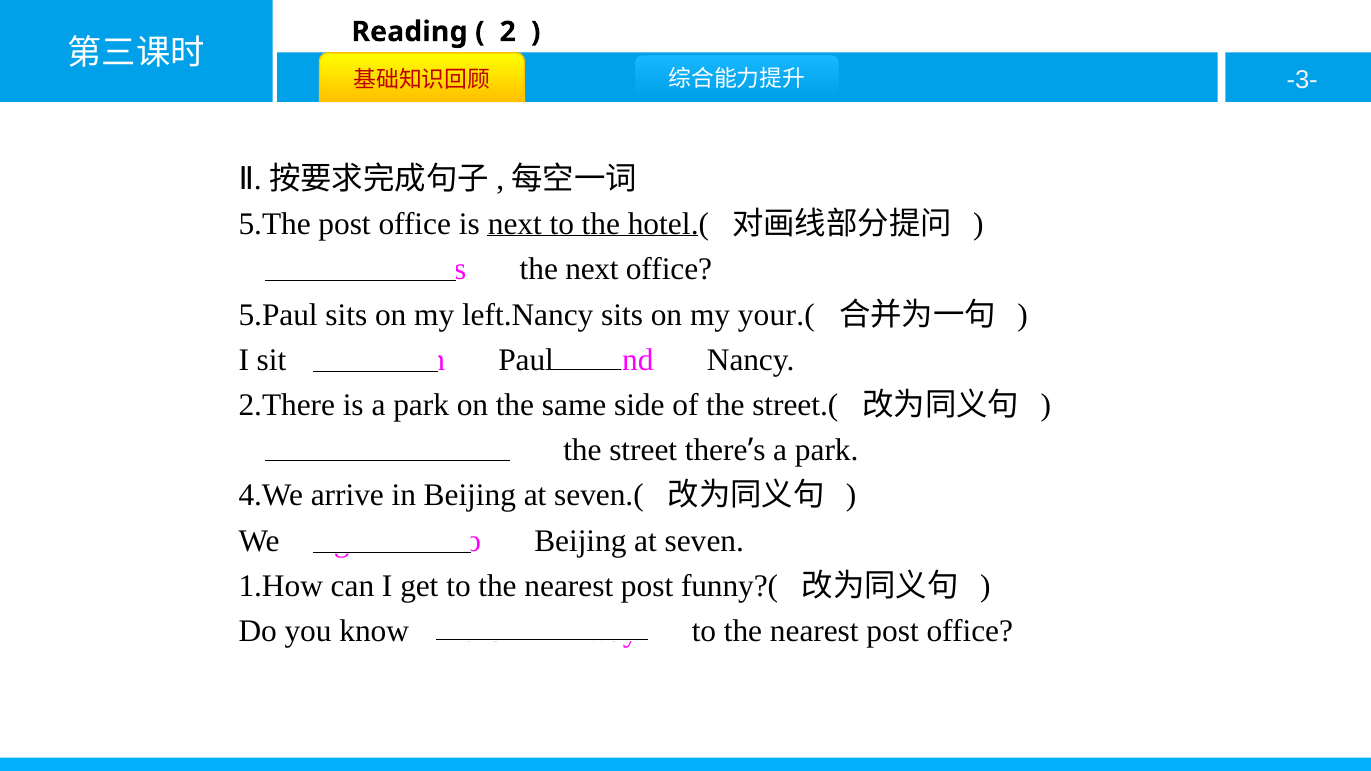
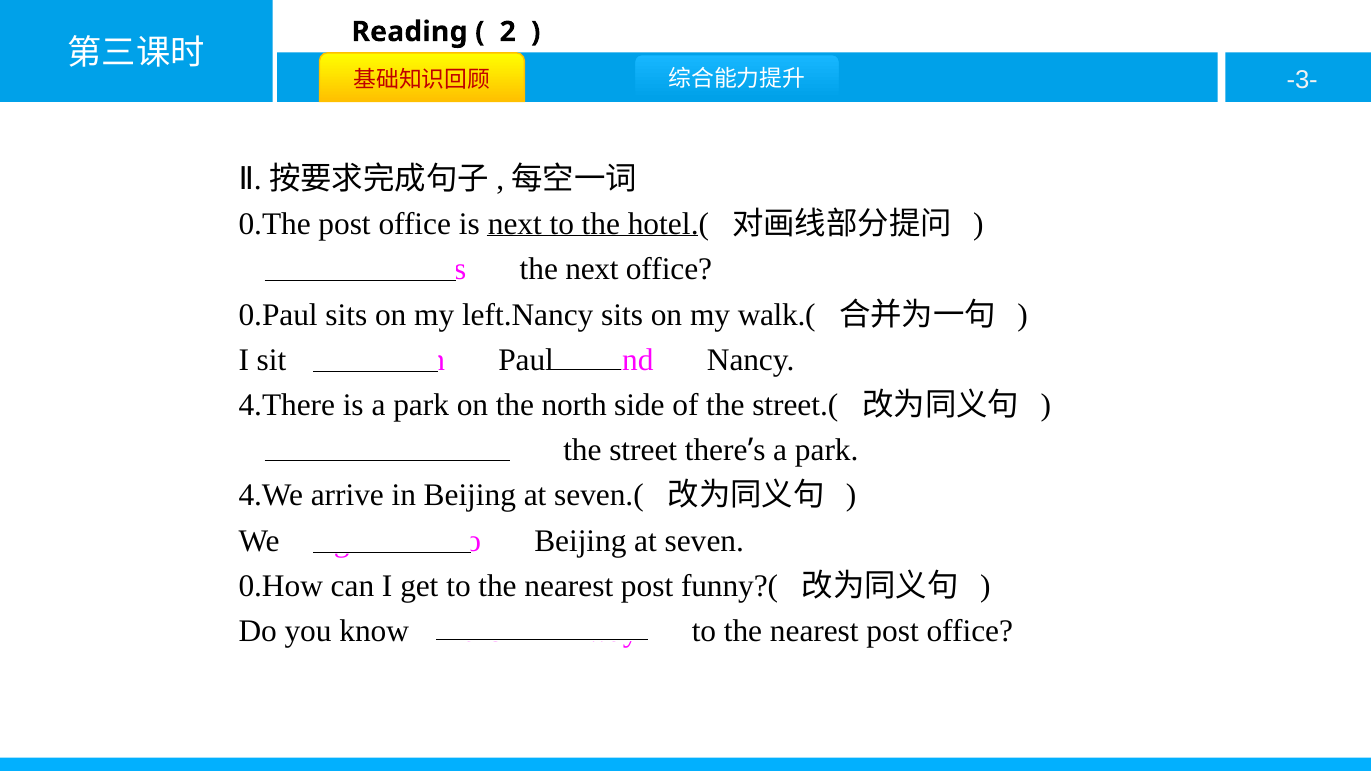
5.The: 5.The -> 0.The (275, 224)
5.Paul: 5.Paul -> 0.Paul (278, 315)
your.(: your.( -> walk.( (777, 315)
2.There: 2.There -> 4.There (287, 405)
same: same -> north (574, 405)
1.How: 1.How -> 0.How (281, 586)
